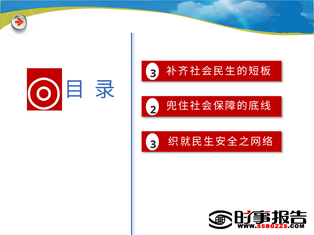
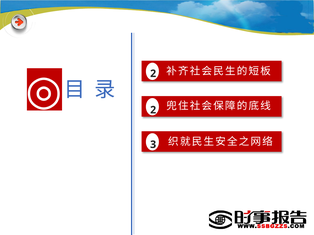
3: 3 -> 2 (153, 74)
